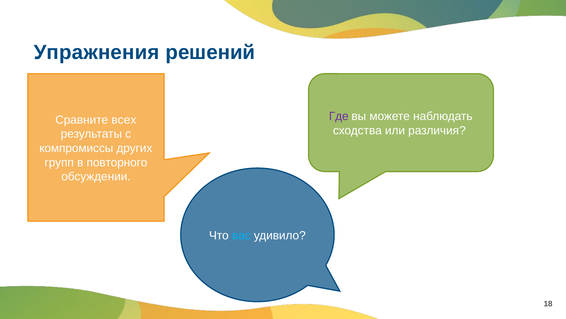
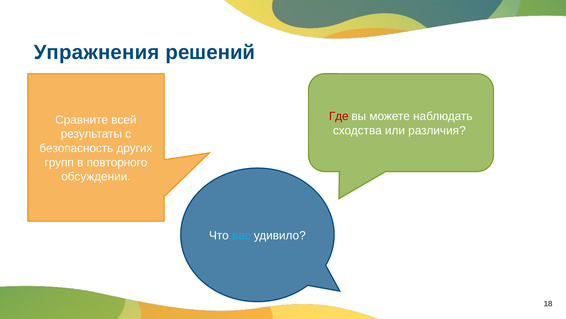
Где colour: purple -> red (339, 116)
всех: всех -> всей (124, 120)
компромиссы: компромиссы -> безопасность (76, 148)
